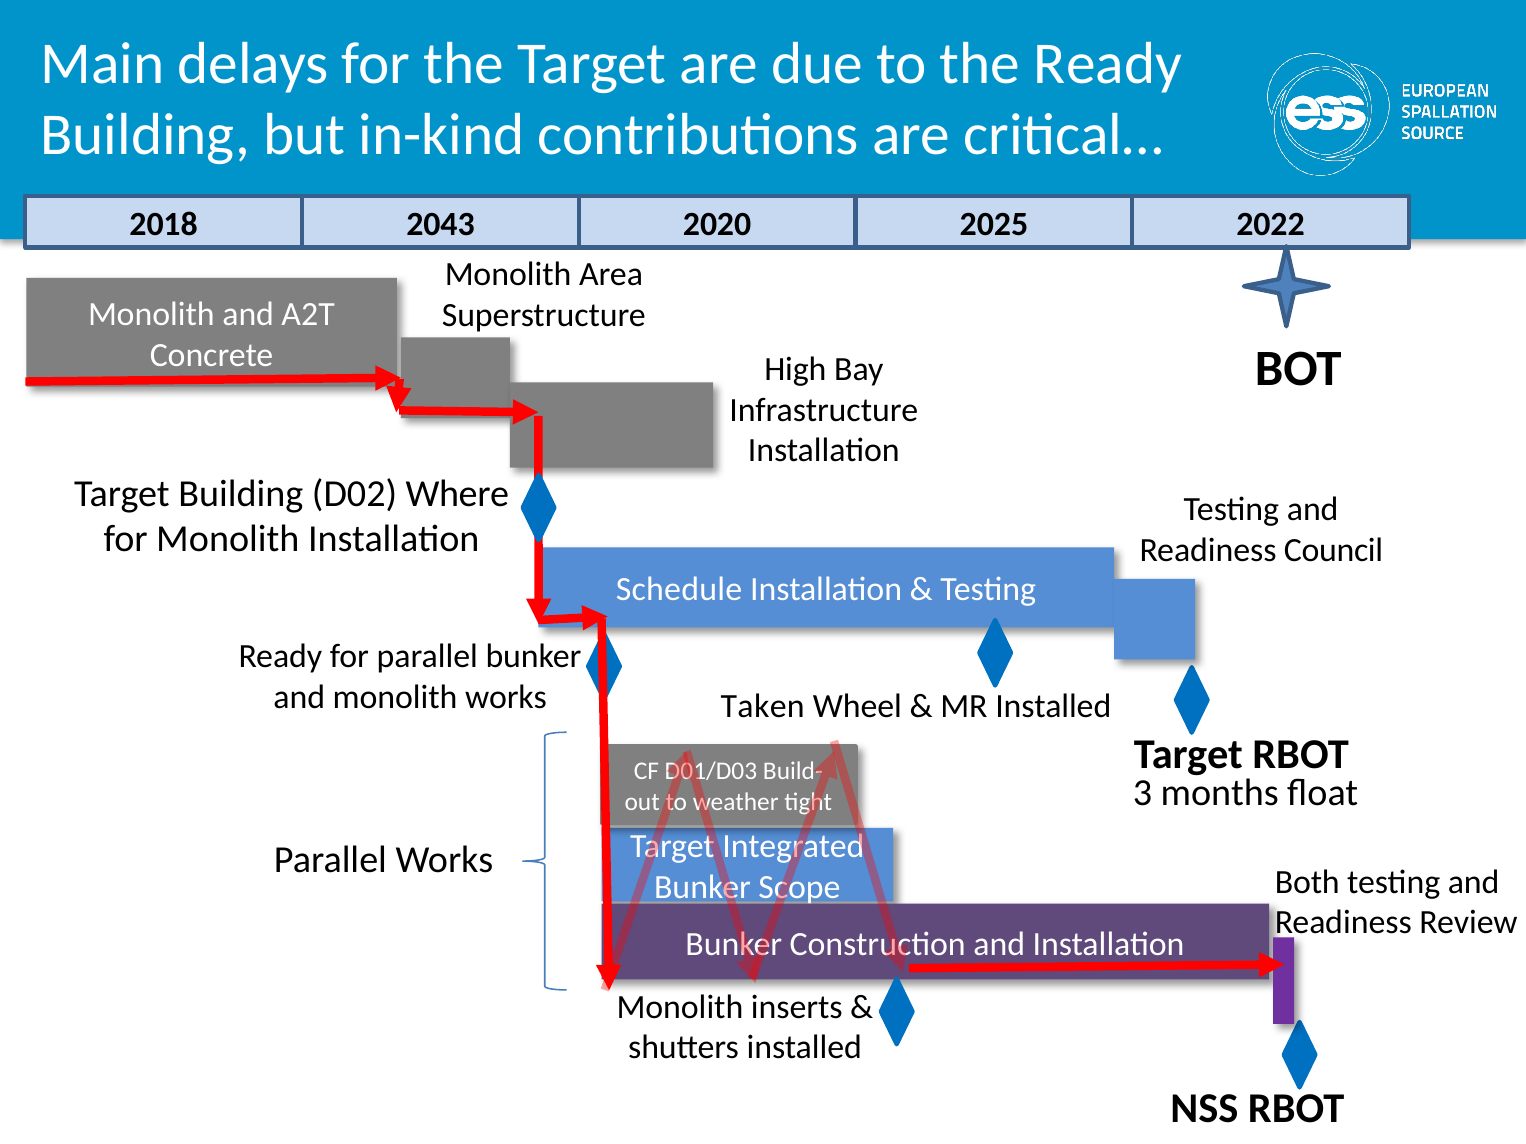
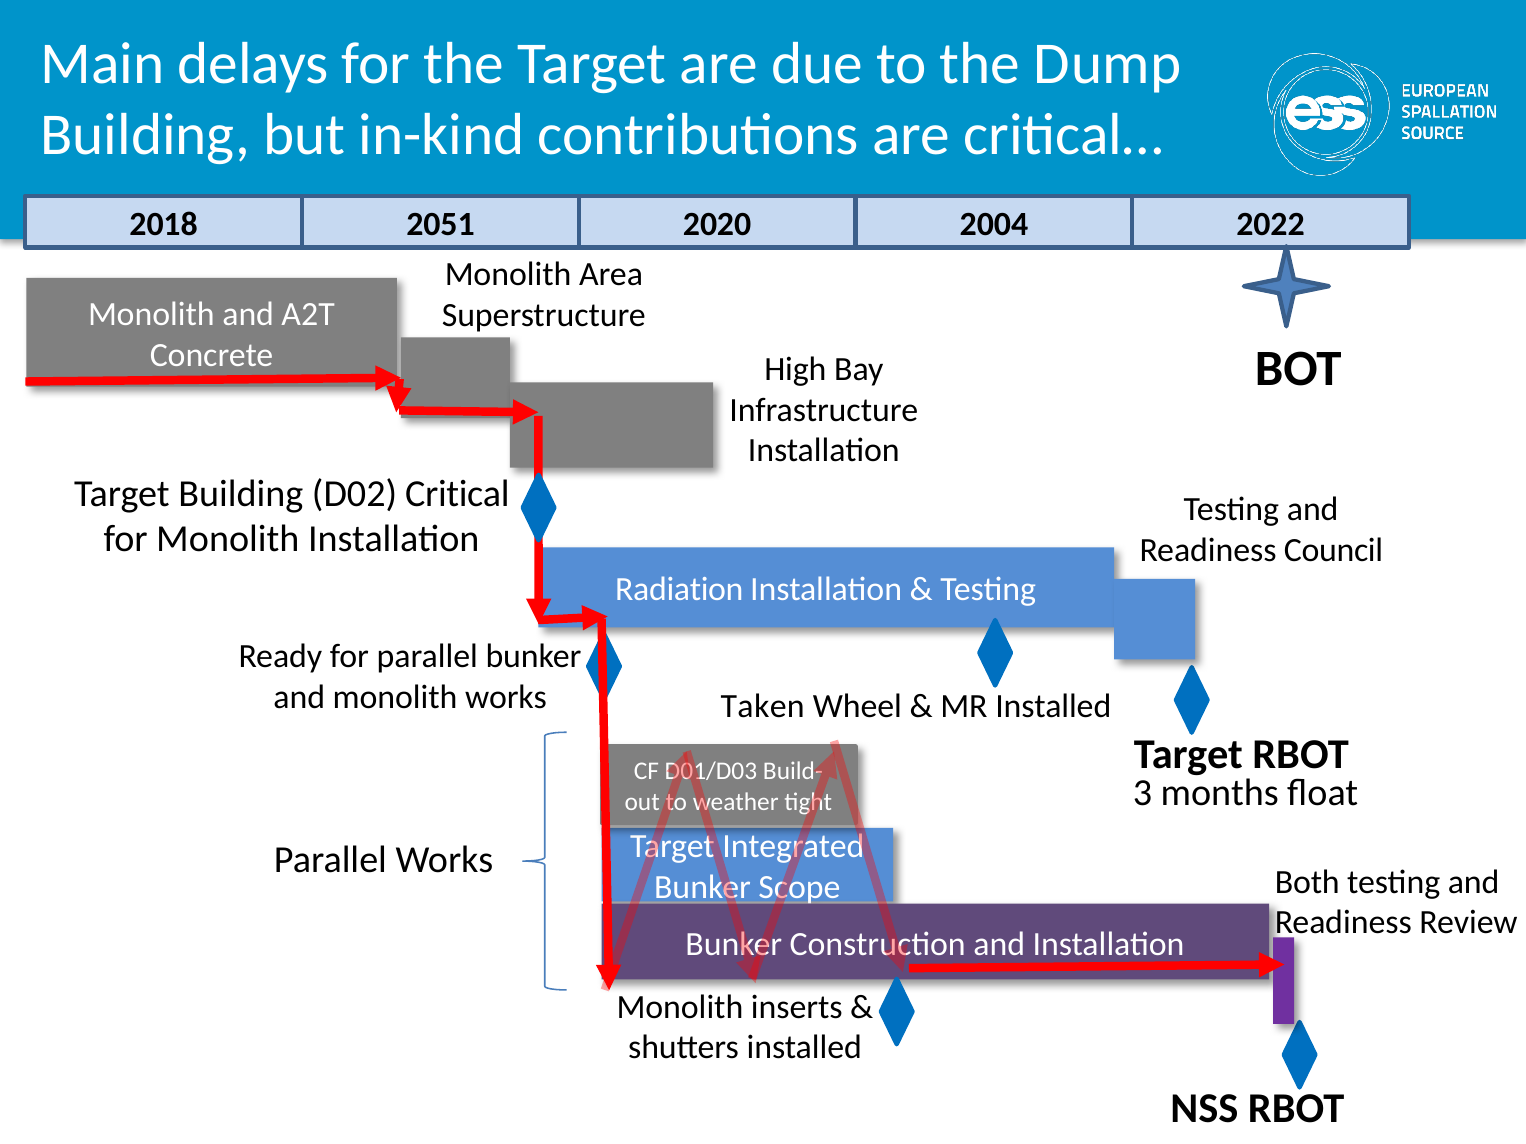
the Ready: Ready -> Dump (1108, 64)
2043: 2043 -> 2051 (440, 224)
2025: 2025 -> 2004 (994, 224)
Where: Where -> Critical (457, 494)
Schedule: Schedule -> Radiation (679, 590)
